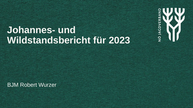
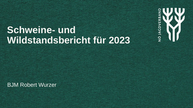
Johannes-: Johannes- -> Schweine- (31, 30)
